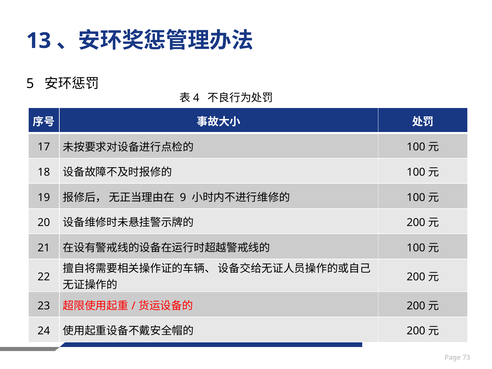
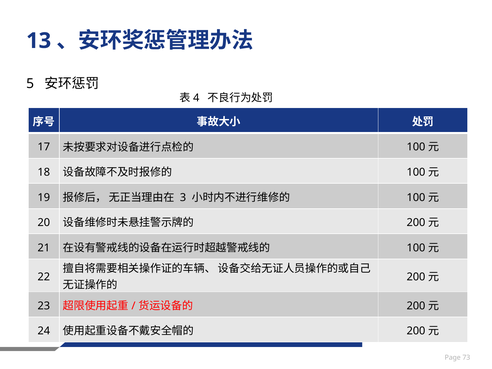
9: 9 -> 3 (183, 197)
